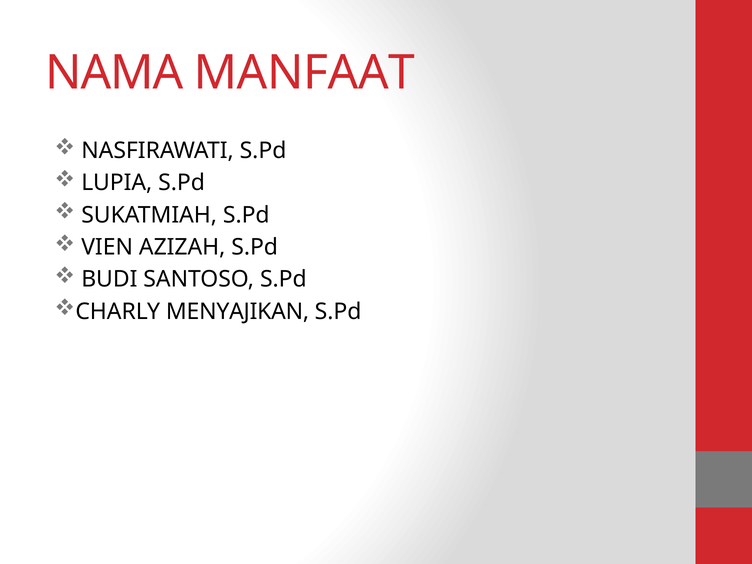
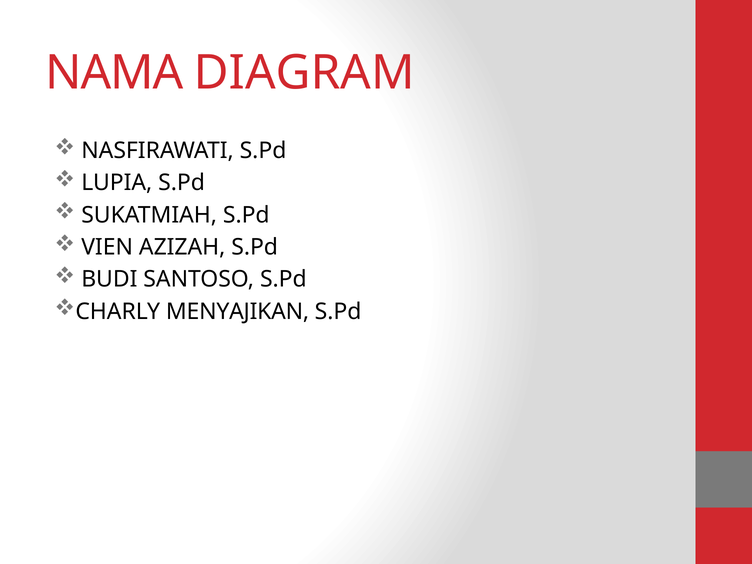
MANFAAT: MANFAAT -> DIAGRAM (304, 73)
